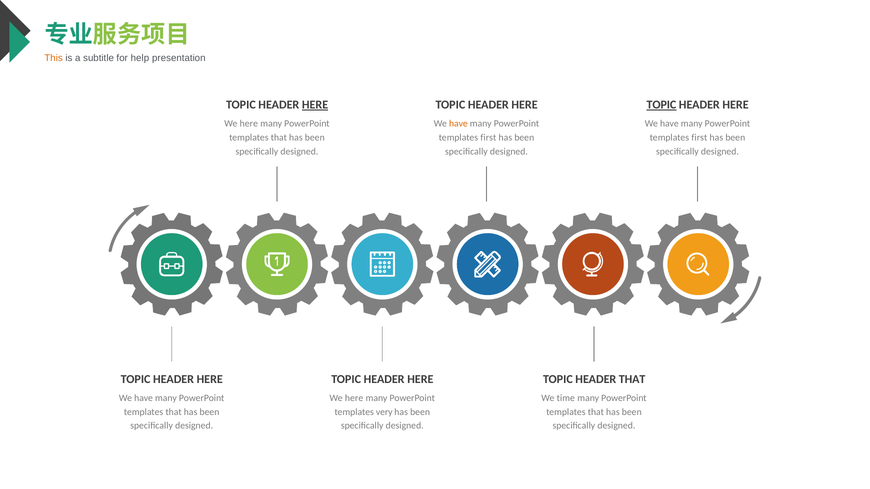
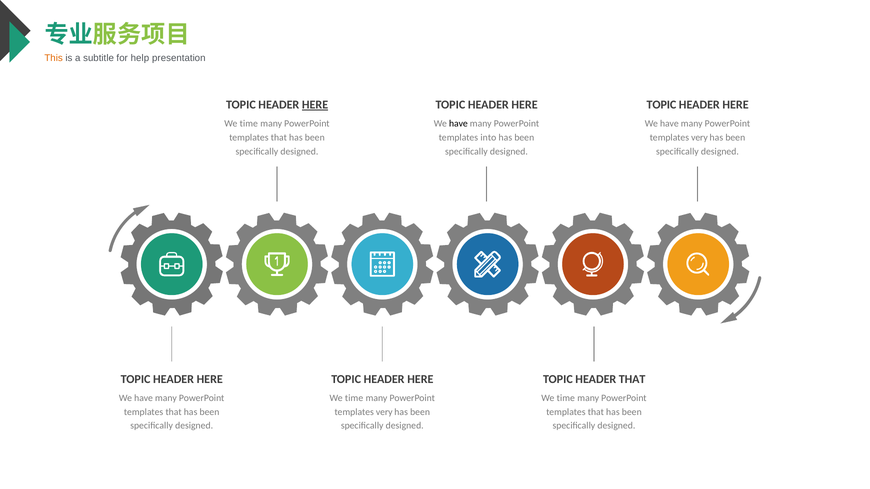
TOPIC underline: present -> none (661, 105)
here: here -> time (249, 124)
have colour: orange -> black (458, 124)
first: first -> into (488, 138)
first: first -> very (699, 138)
here: here -> time (354, 398)
